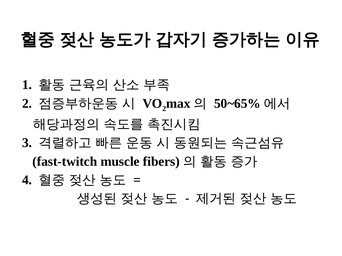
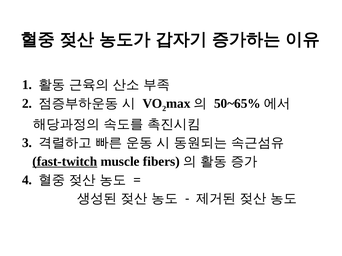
fast-twitch underline: none -> present (65, 162)
